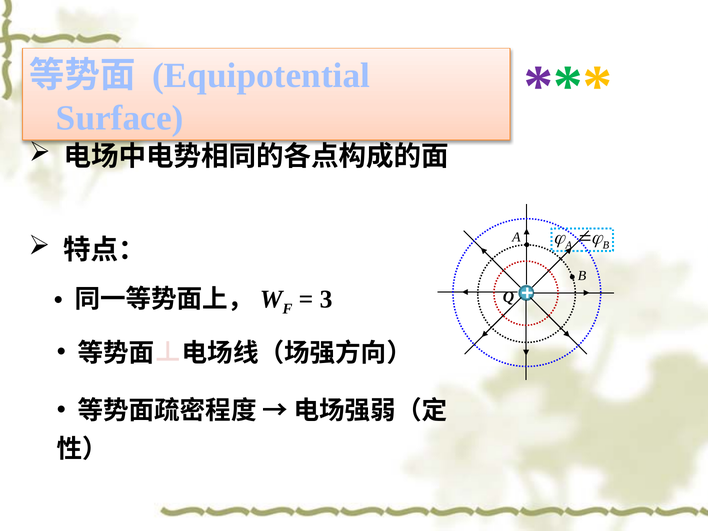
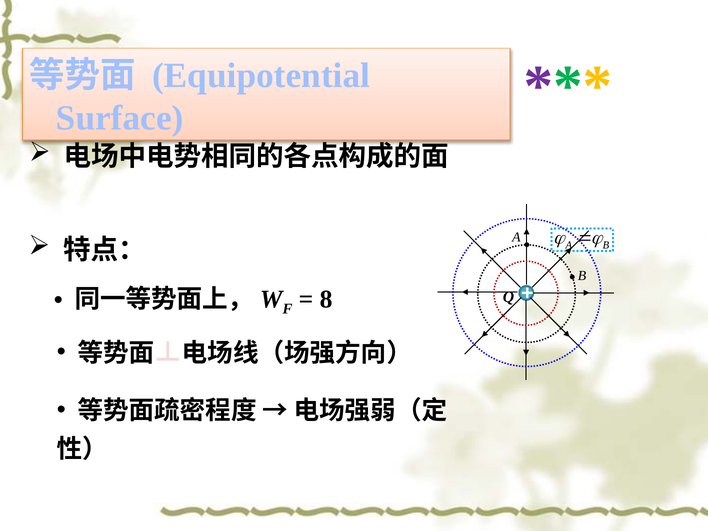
3: 3 -> 8 (326, 299)
